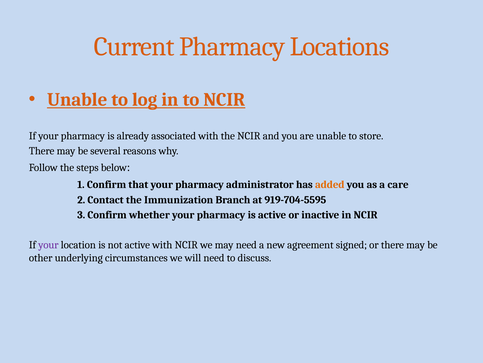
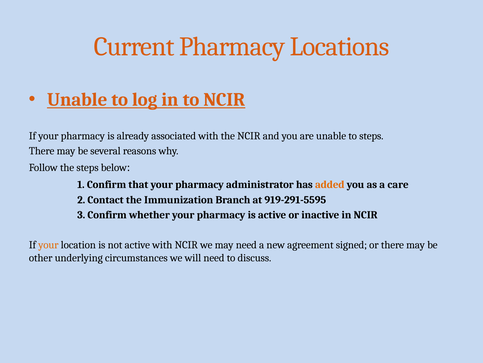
to store: store -> steps (371, 136)
919-704-5595: 919-704-5595 -> 919-291-5595 (295, 199)
your colour: purple -> orange (48, 244)
